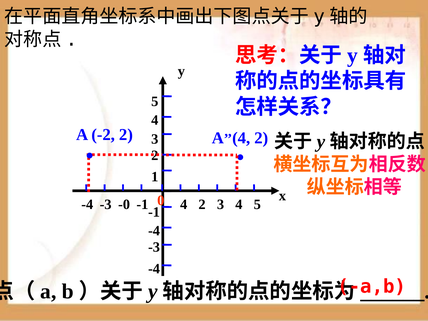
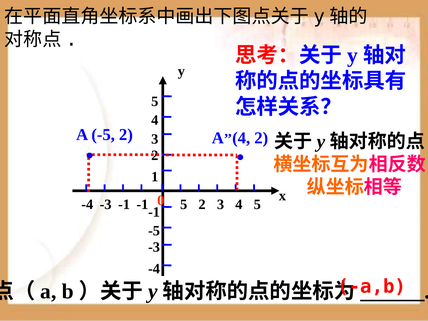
A -2: -2 -> -5 (103, 135)
0 4: 4 -> 5 (184, 205)
-3 -0: -0 -> -1 (124, 205)
-4: -4 -> -5 (154, 231)
